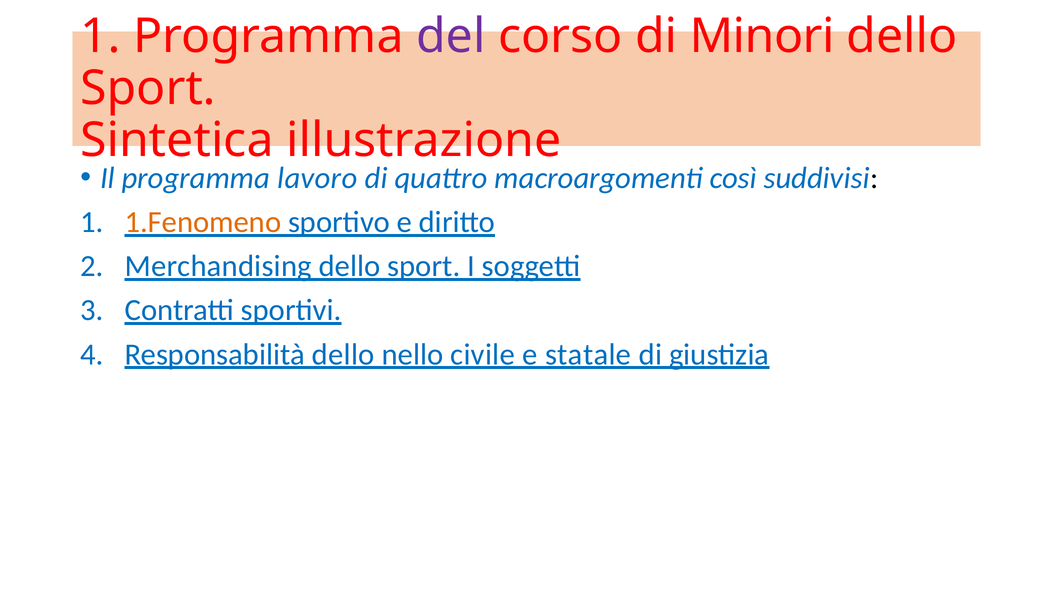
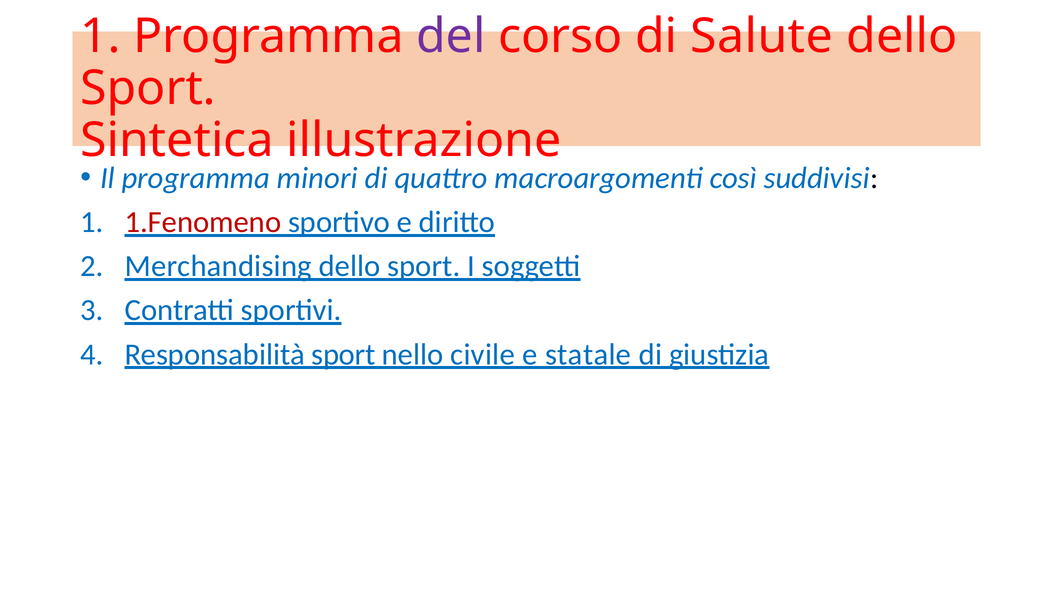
Minori: Minori -> Salute (762, 36)
lavoro: lavoro -> minori (317, 178)
1.Fenomeno colour: orange -> red (203, 222)
Responsabilità dello: dello -> sport (343, 355)
